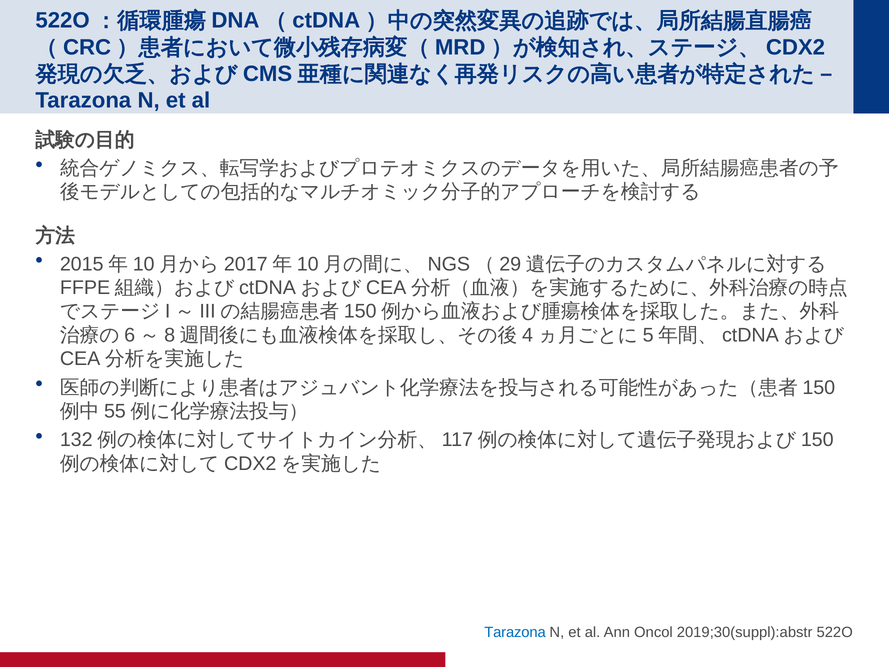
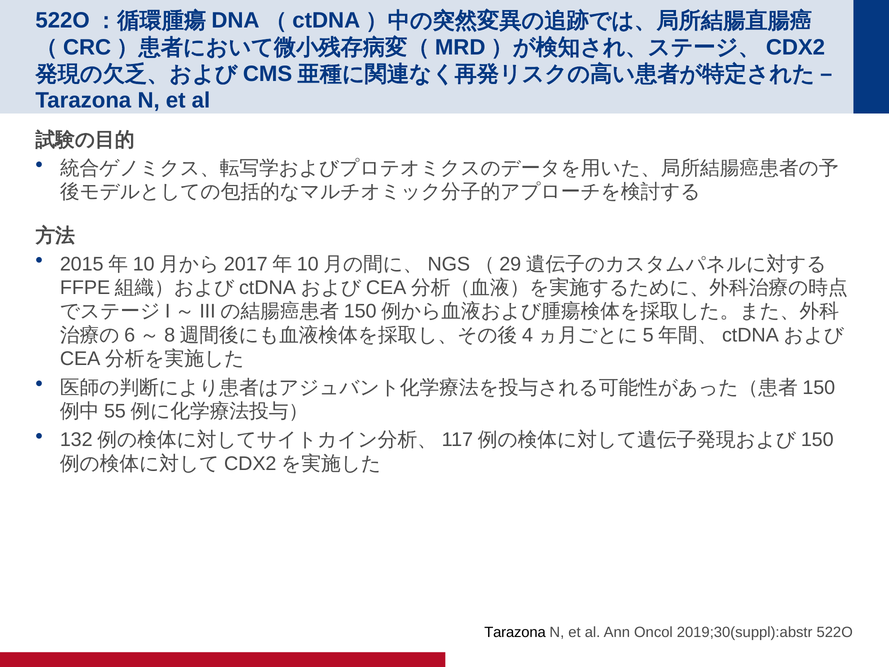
Tarazona colour: blue -> black (515, 632)
